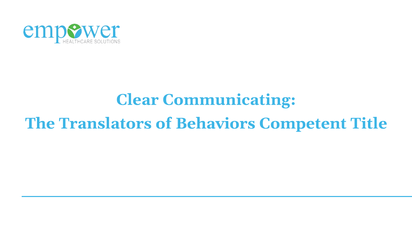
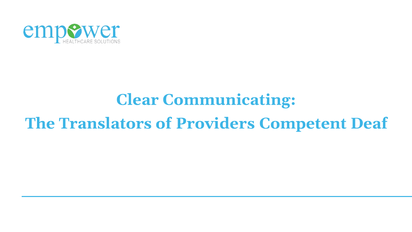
Behaviors: Behaviors -> Providers (215, 123)
Title: Title -> Deaf (369, 123)
